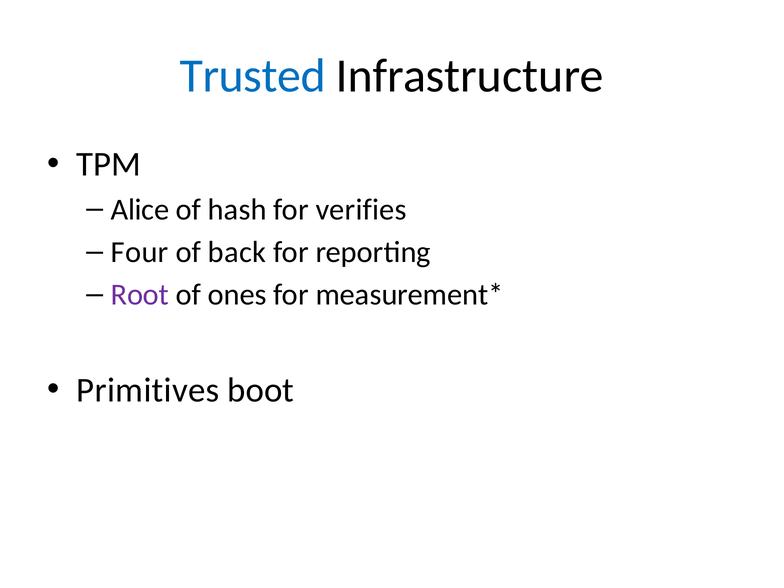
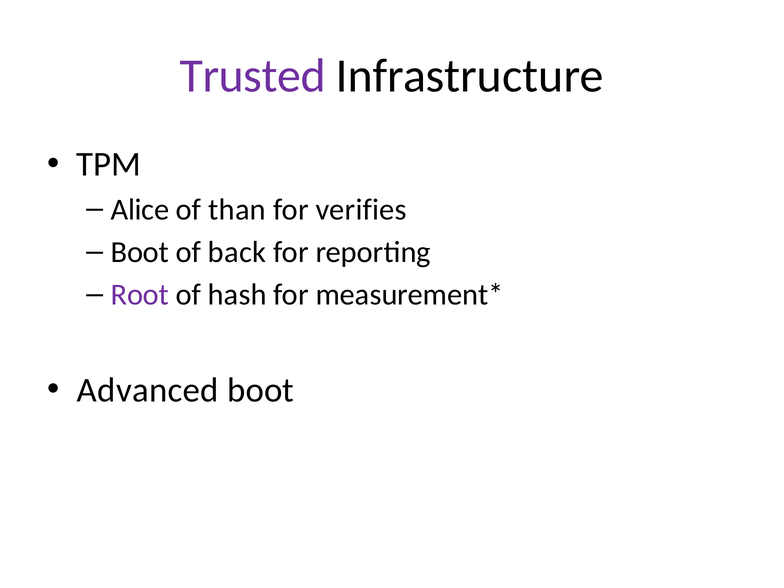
Trusted colour: blue -> purple (253, 76)
hash: hash -> than (237, 209)
Four: Four -> Boot (140, 252)
ones: ones -> hash (237, 295)
Primitives: Primitives -> Advanced (148, 390)
